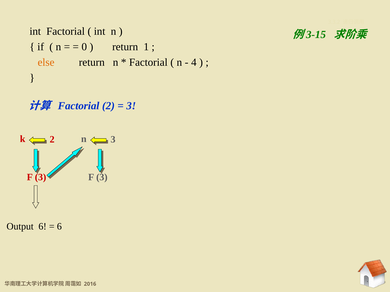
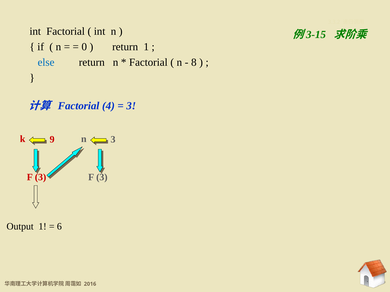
else colour: orange -> blue (46, 62)
4: 4 -> 8 (194, 62)
Factorial 2: 2 -> 4 (108, 106)
k 2: 2 -> 9 (52, 140)
Output 6: 6 -> 1 (42, 227)
